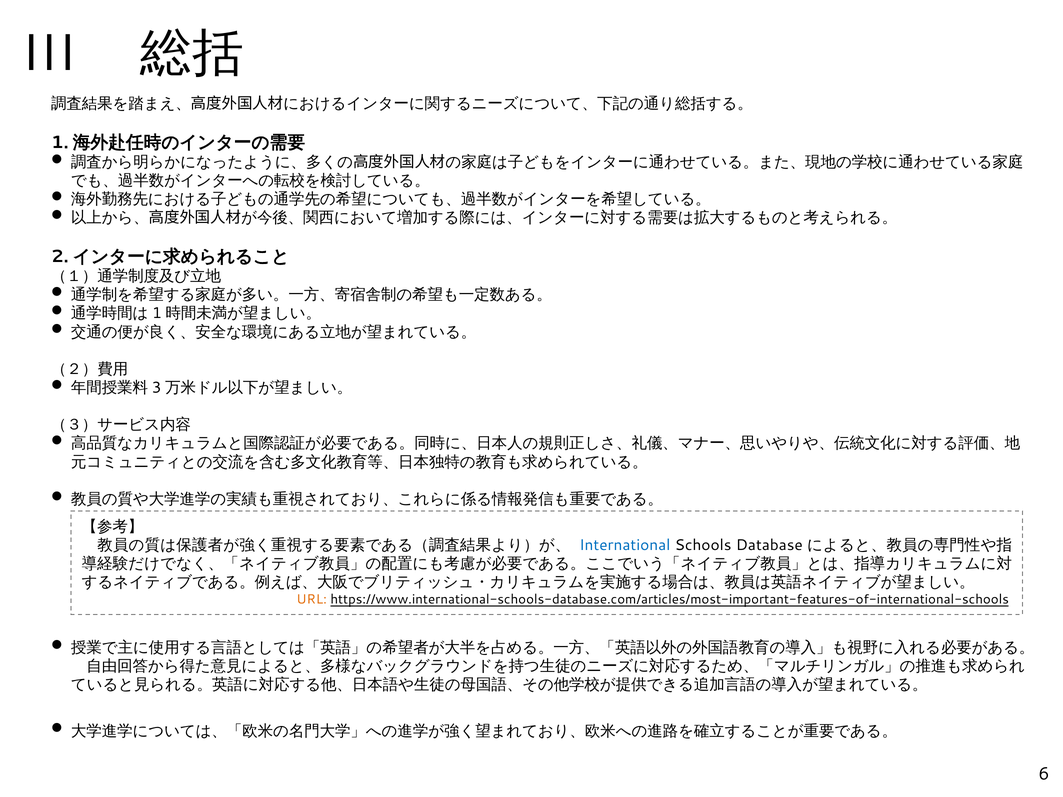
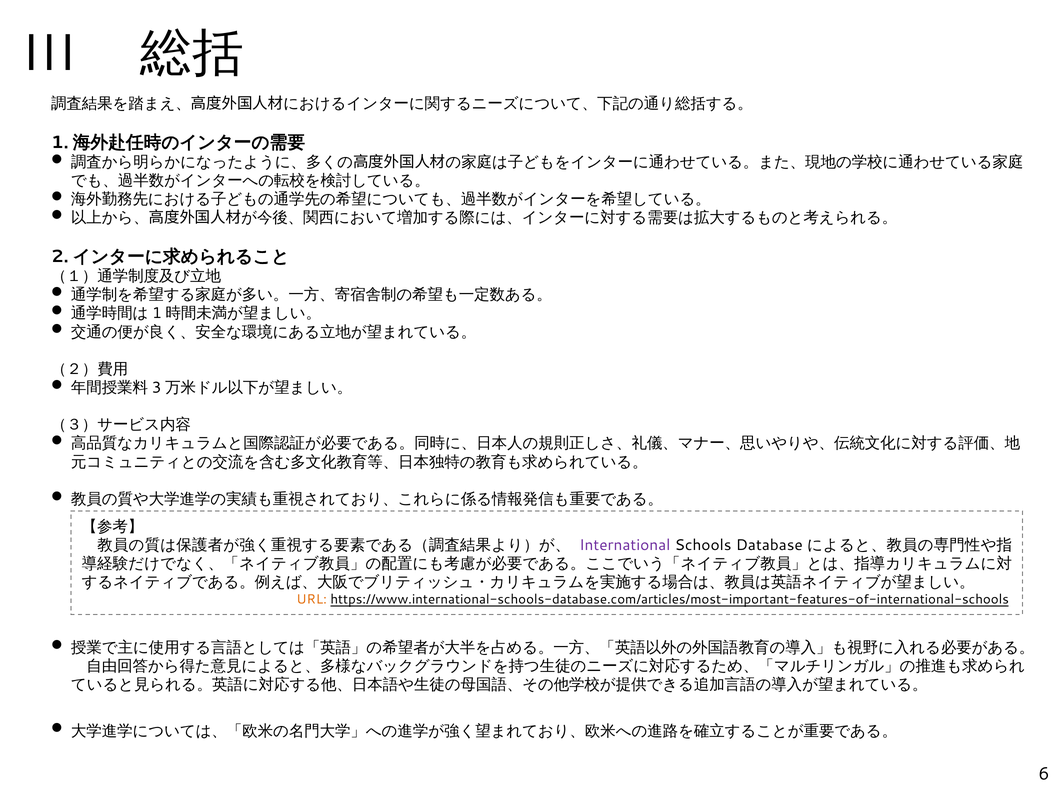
International colour: blue -> purple (625, 545)
